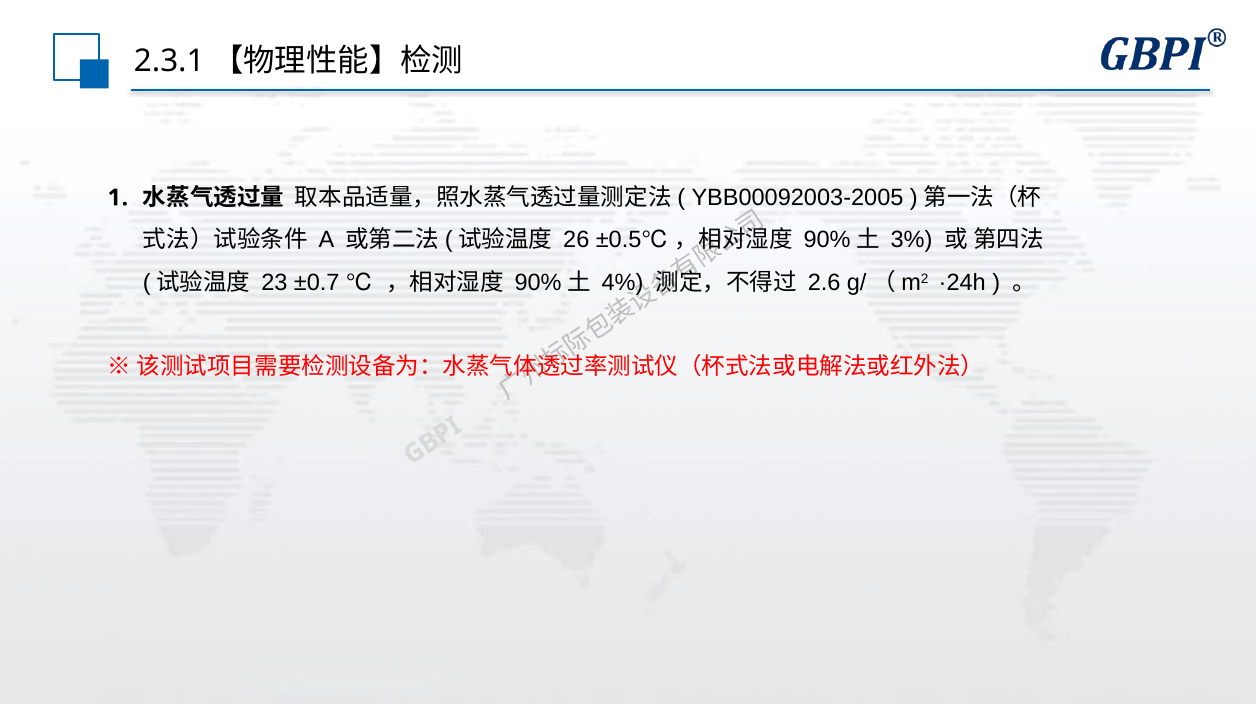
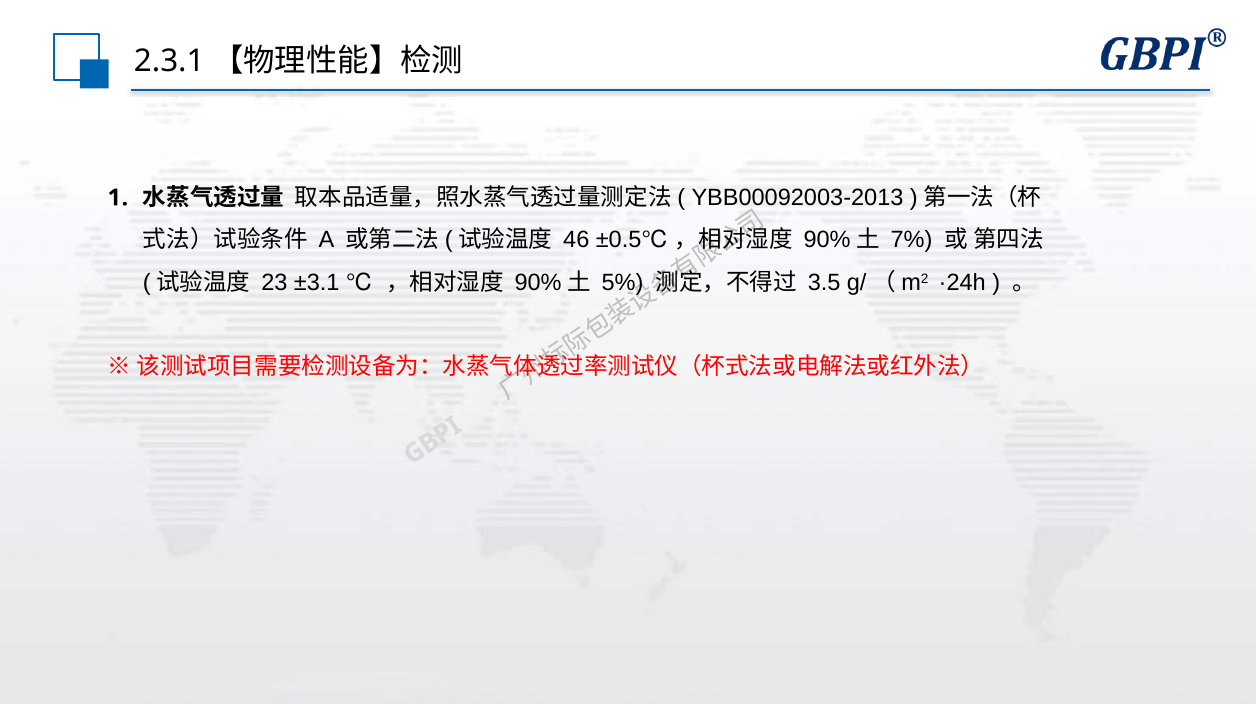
YBB00092003-2005: YBB00092003-2005 -> YBB00092003-2013 (797, 198)
26: 26 -> 46 (576, 240)
3%: 3% -> 7% (912, 240)
±0.7: ±0.7 -> ±3.1 (317, 282)
4%: 4% -> 5% (623, 282)
2.6: 2.6 -> 3.5 (824, 282)
